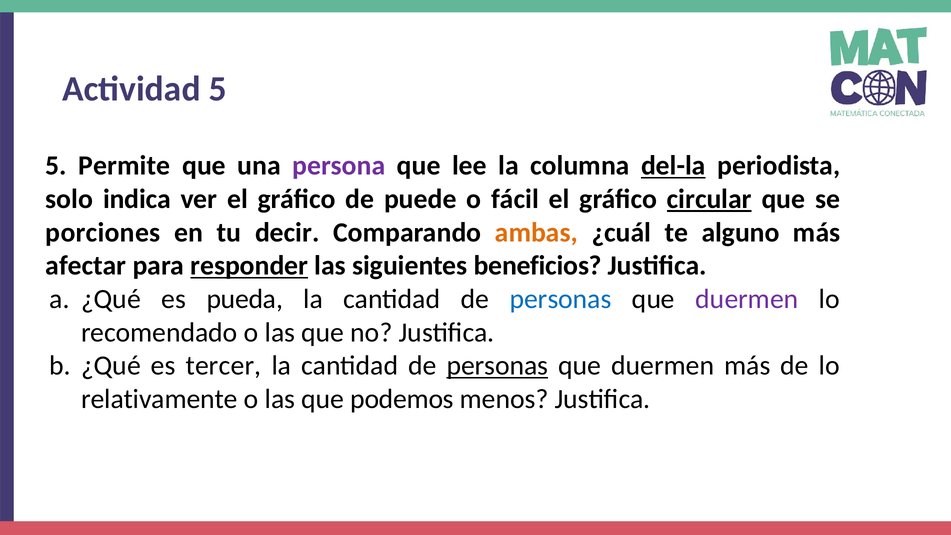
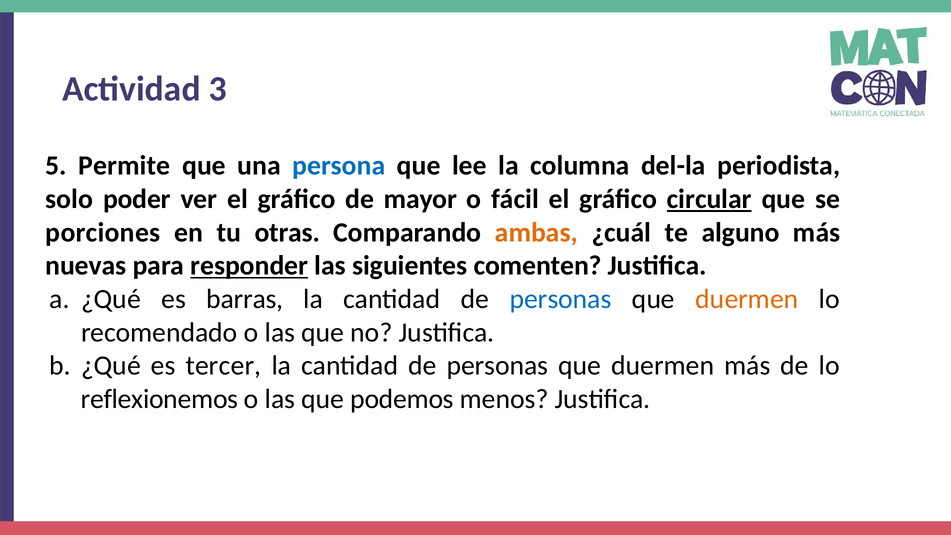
Actividad 5: 5 -> 3 (218, 89)
persona colour: purple -> blue (339, 166)
del-la underline: present -> none (673, 166)
indica: indica -> poder (137, 199)
puede: puede -> mayor (420, 199)
decir: decir -> otras (287, 232)
afectar: afectar -> nuevas (86, 266)
beneficios: beneficios -> comenten (538, 266)
pueda: pueda -> barras (245, 299)
duermen colour: purple -> orange (747, 299)
personas underline: present -> none (497, 366)
relativamente: relativamente -> reflexionemos (159, 399)
